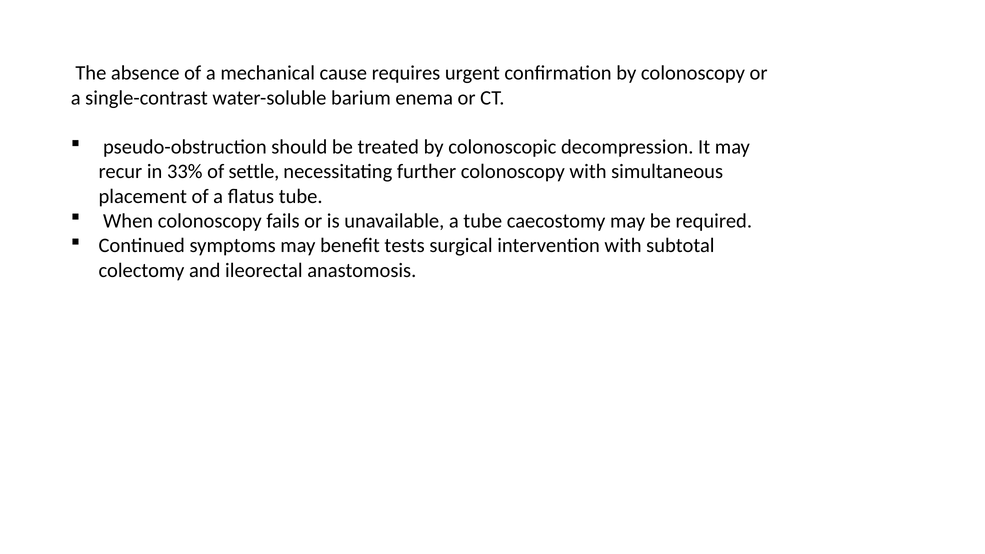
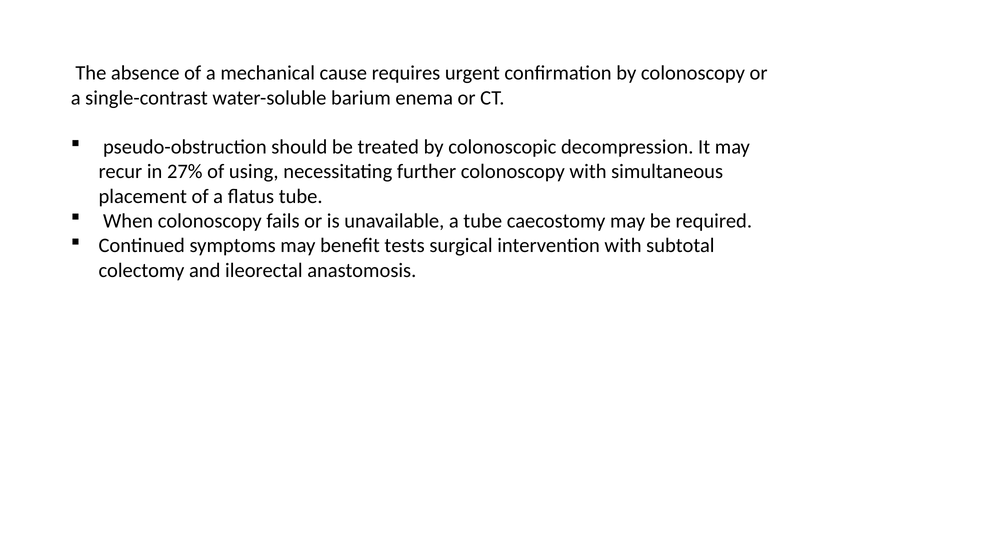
33%: 33% -> 27% (185, 172)
settle: settle -> using (254, 172)
